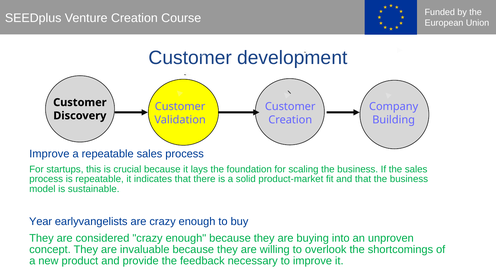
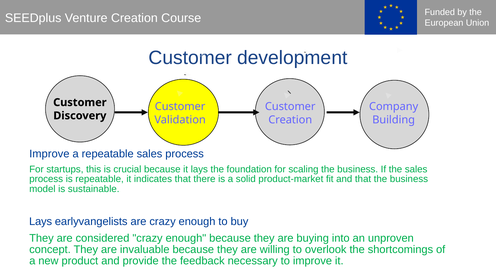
Year: Year -> Lays (41, 222)
